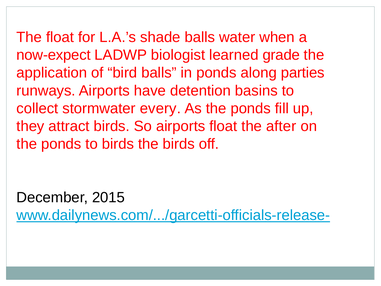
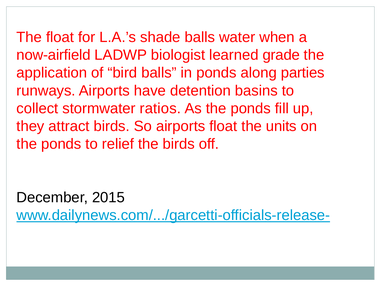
now-expect: now-expect -> now-airfield (53, 55)
every: every -> ratios (160, 108)
after: after -> units (281, 126)
to birds: birds -> relief (118, 144)
